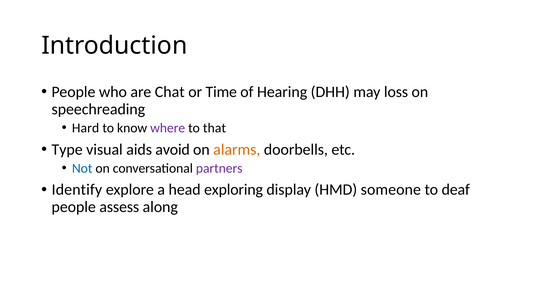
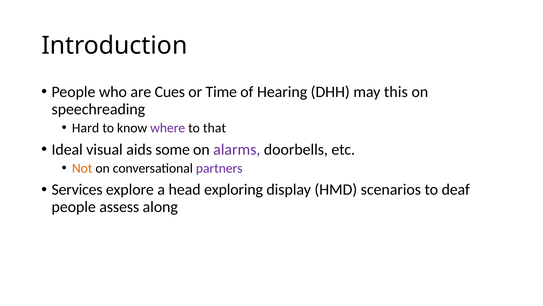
Chat: Chat -> Cues (170, 92)
loss: loss -> this (396, 92)
Type: Type -> Ideal (67, 149)
avoid: avoid -> some (173, 149)
alarms colour: orange -> purple (237, 149)
Not colour: blue -> orange (82, 168)
Identify: Identify -> Services (77, 189)
someone: someone -> scenarios (391, 189)
